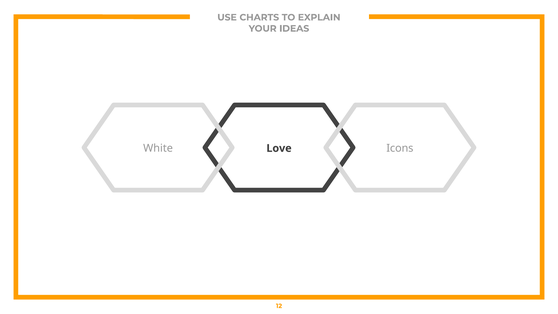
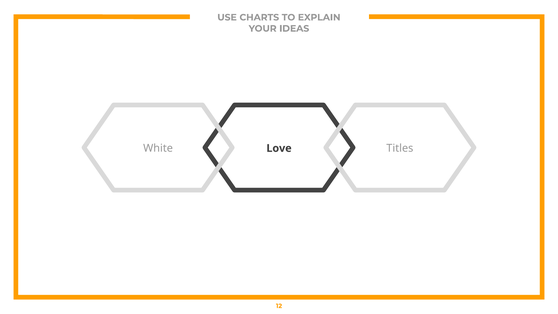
Icons: Icons -> Titles (400, 148)
